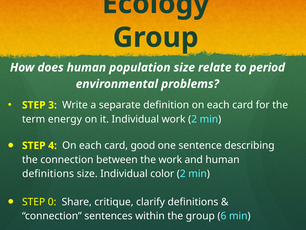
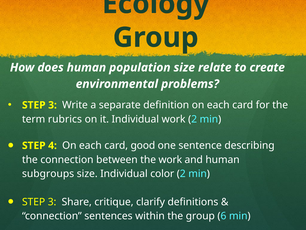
period: period -> create (267, 67)
energy: energy -> rubrics (65, 119)
definitions: definitions -> subgroups (48, 173)
0: 0 -> 3 (52, 202)
